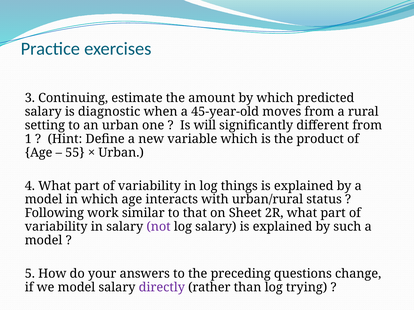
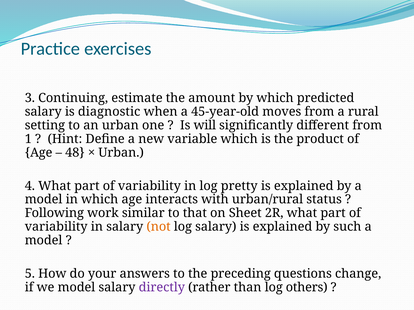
55: 55 -> 48 (75, 153)
things: things -> pretty (239, 186)
not colour: purple -> orange (159, 227)
trying: trying -> others (307, 288)
